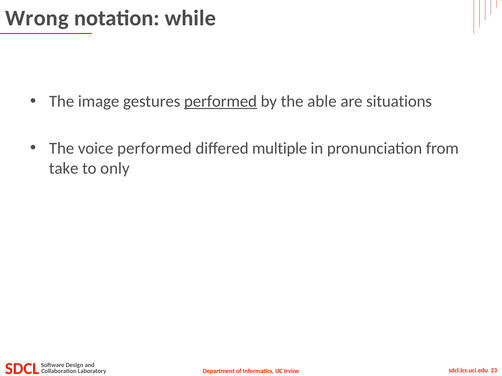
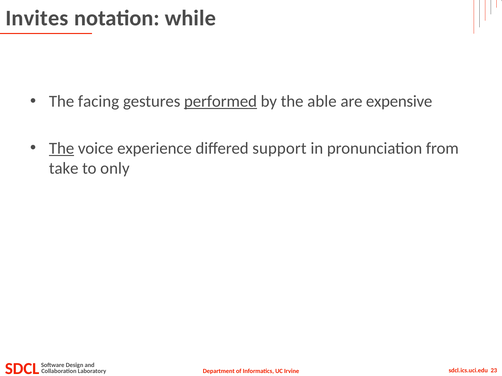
Wrong: Wrong -> Invites (37, 18)
image: image -> facing (99, 102)
situations: situations -> expensive (399, 102)
The underline: none -> present (62, 148)
voice performed: performed -> experience (154, 148)
multiple: multiple -> support (279, 148)
